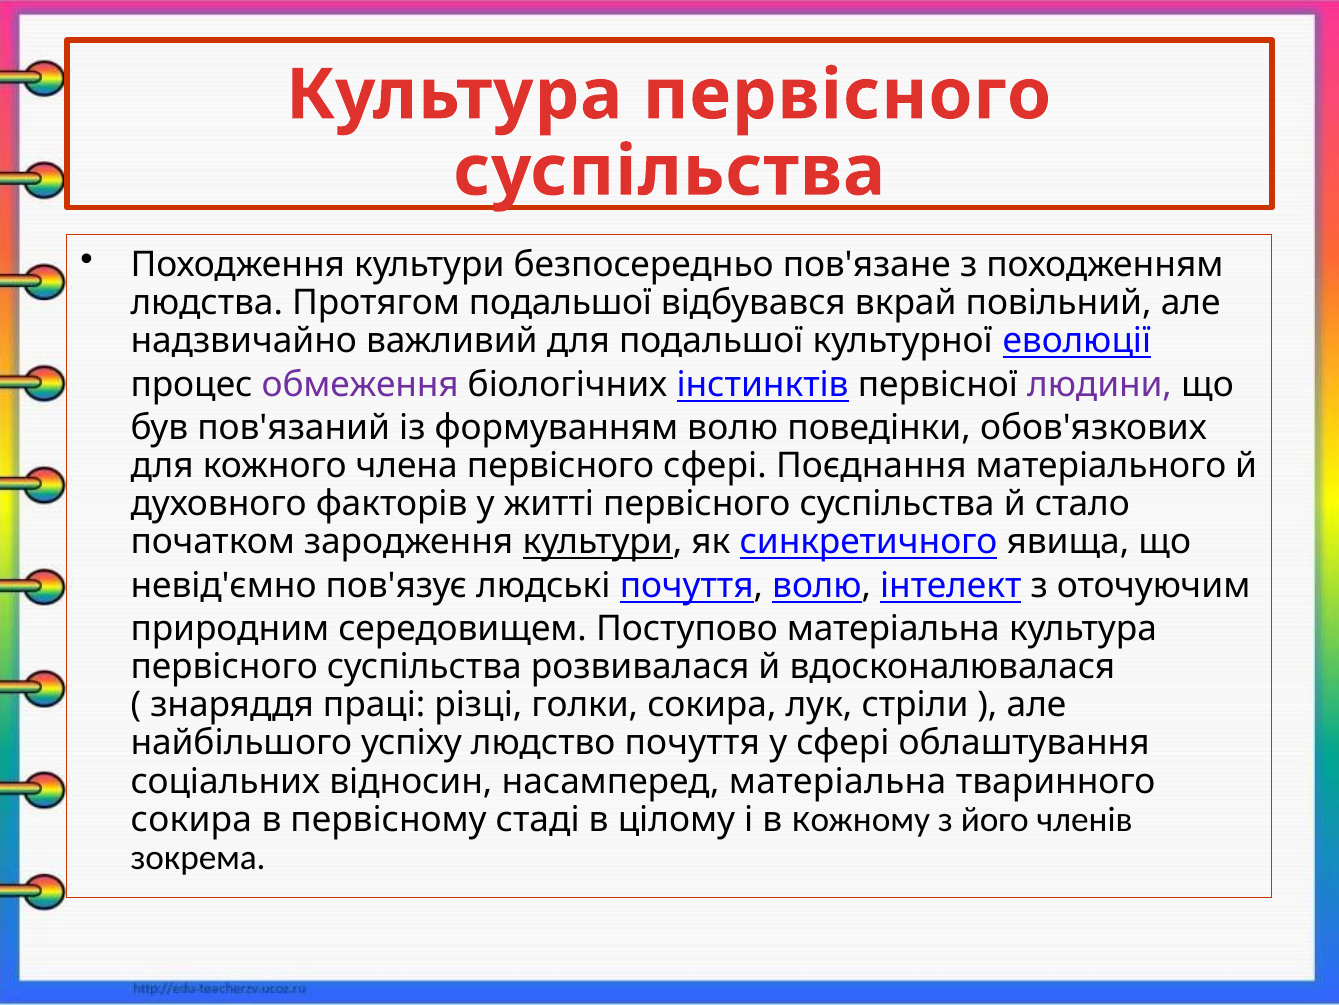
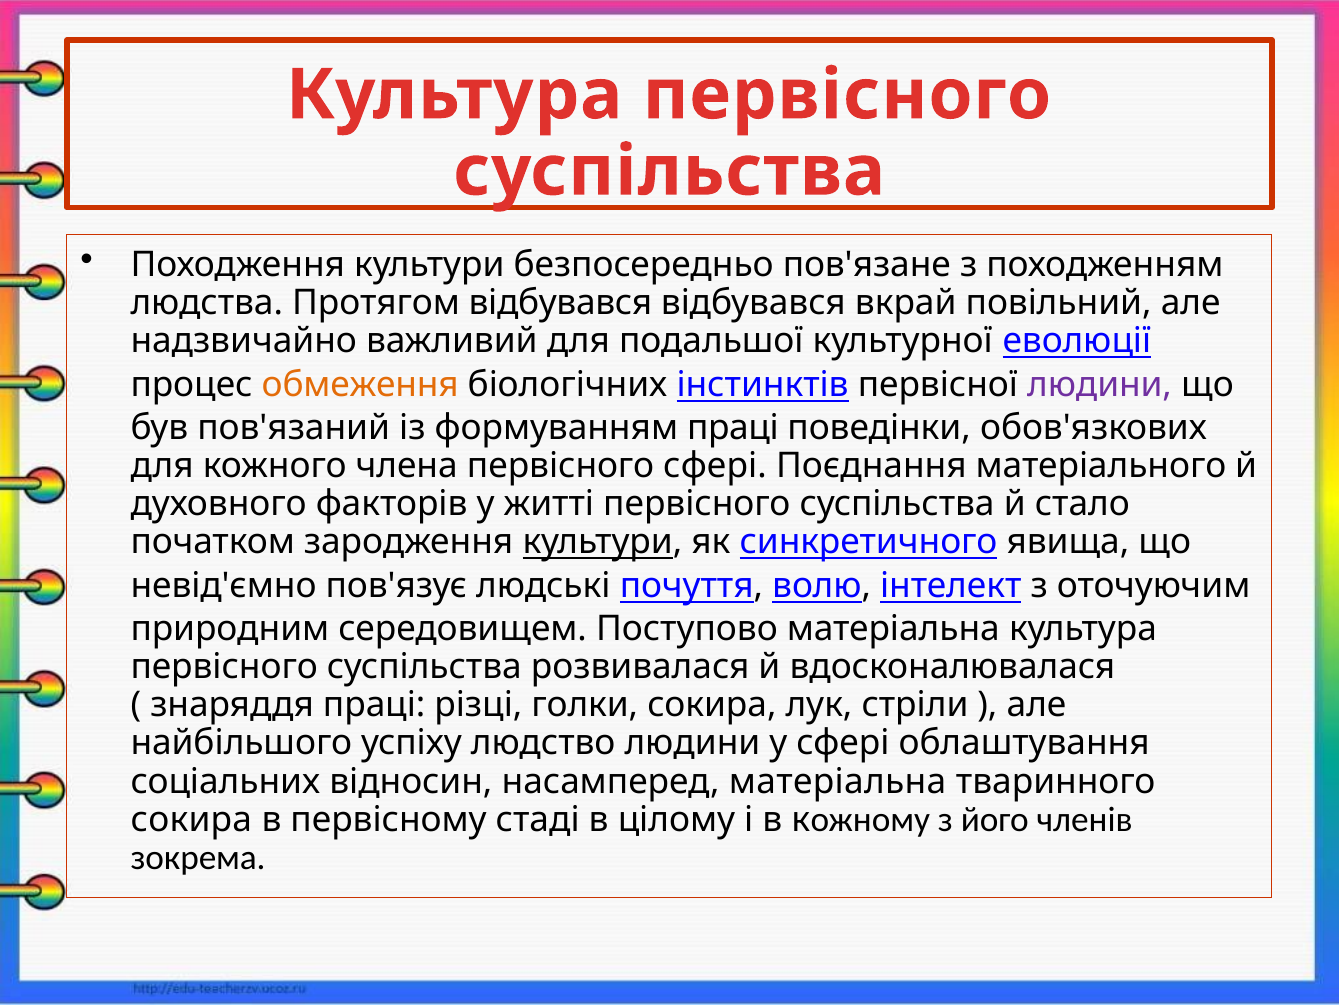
Протягом подальшої: подальшої -> відбувався (560, 303)
обмеження colour: purple -> orange (360, 384)
формуванням волю: волю -> праці (733, 427)
людство почуття: почуття -> людини (692, 743)
